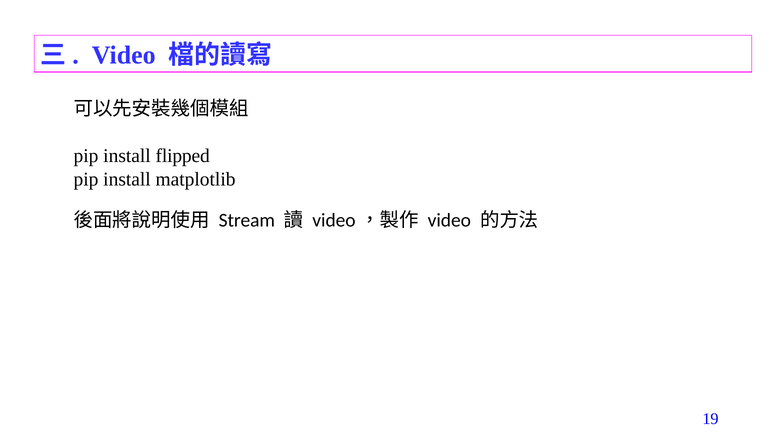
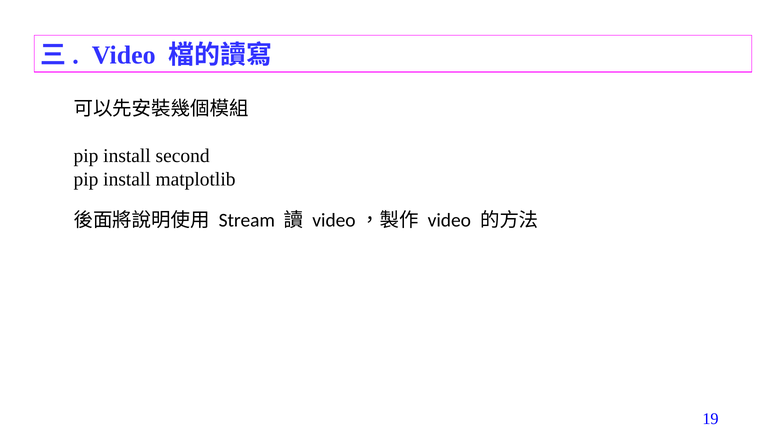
flipped: flipped -> second (183, 156)
